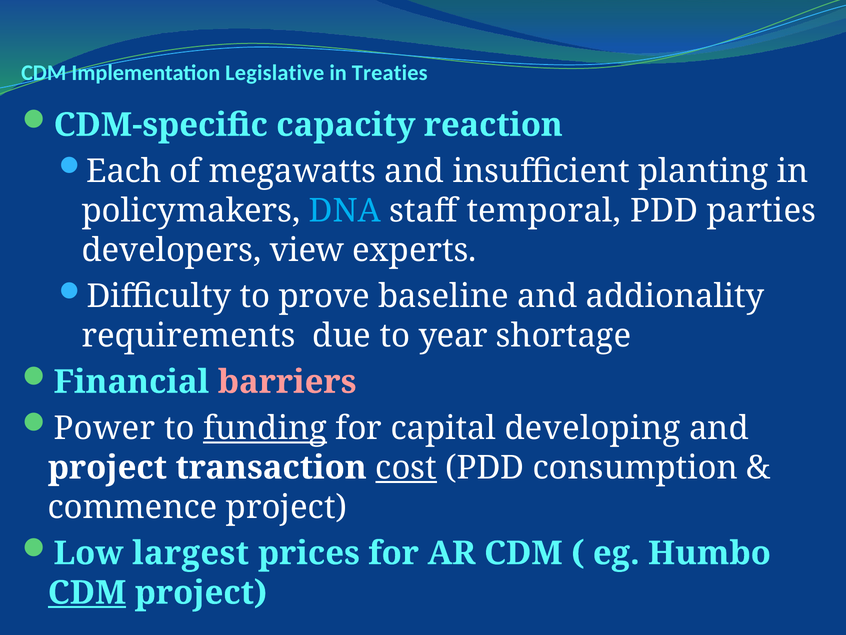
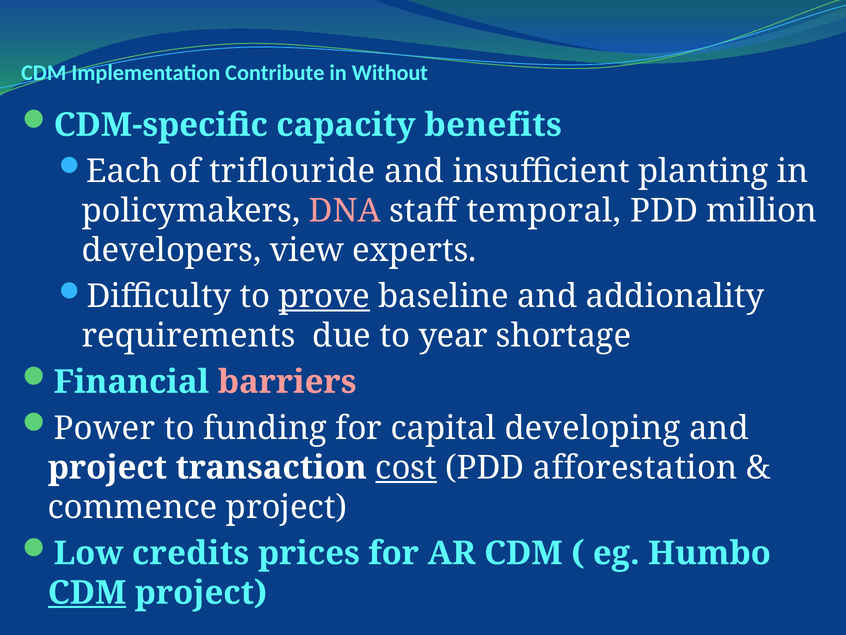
Legislative: Legislative -> Contribute (275, 73)
Treaties: Treaties -> Without (390, 73)
reaction: reaction -> benefits (493, 125)
megawatts: megawatts -> triflouride (292, 171)
DNA colour: light blue -> pink (345, 211)
parties: parties -> million (762, 211)
prove underline: none -> present (324, 296)
funding underline: present -> none (265, 428)
consumption: consumption -> afforestation (635, 467)
largest: largest -> credits (191, 553)
